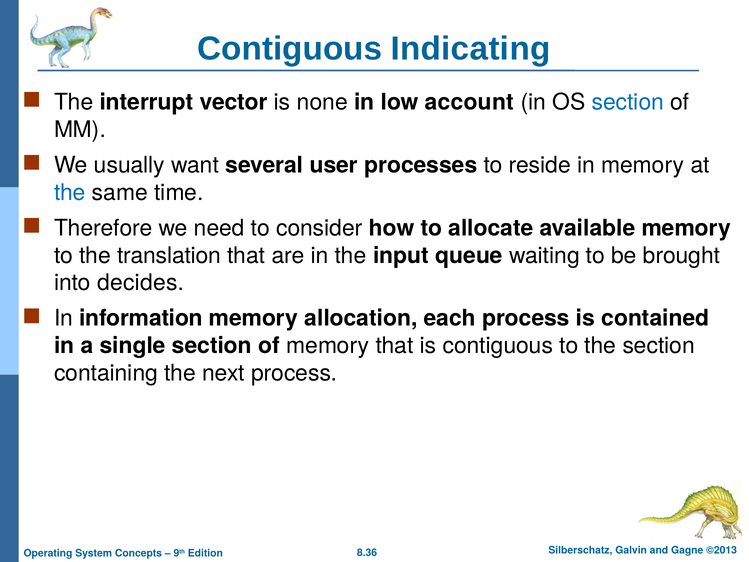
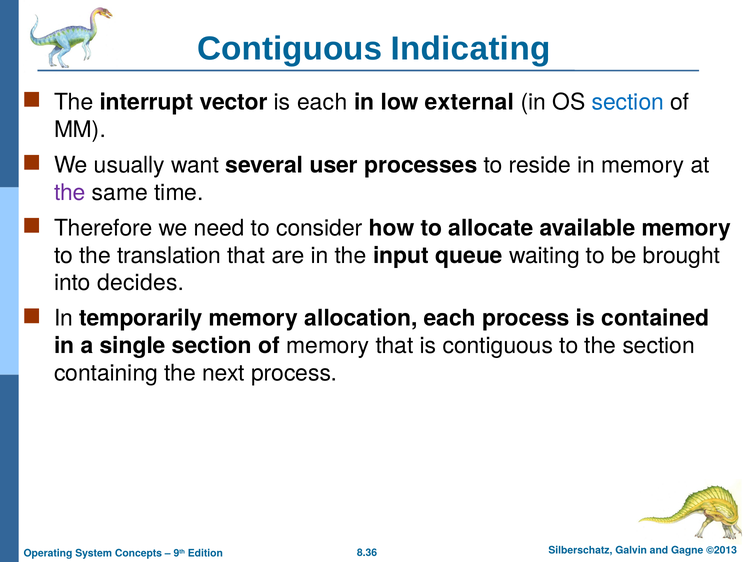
is none: none -> each (322, 102)
account: account -> external (469, 102)
the colour: blue -> purple (70, 192)
information: information -> temporarily (141, 318)
